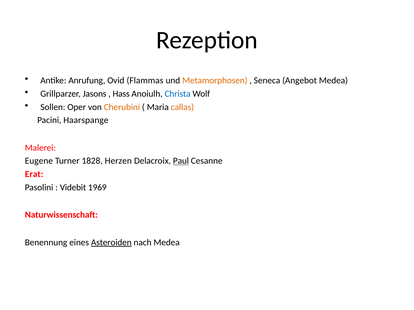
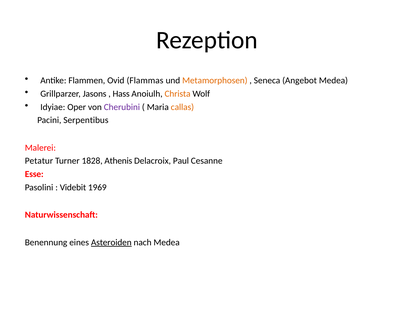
Anrufung: Anrufung -> Flammen (87, 81)
Christa colour: blue -> orange (178, 94)
Sollen: Sollen -> Idyiae (53, 107)
Cherubini colour: orange -> purple (122, 107)
Haarspange: Haarspange -> Serpentibus (86, 120)
Eugene: Eugene -> Petatur (39, 161)
Herzen: Herzen -> Athenis (118, 161)
Paul underline: present -> none (181, 161)
Erat: Erat -> Esse (34, 174)
